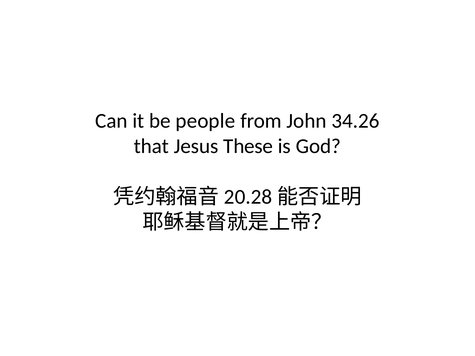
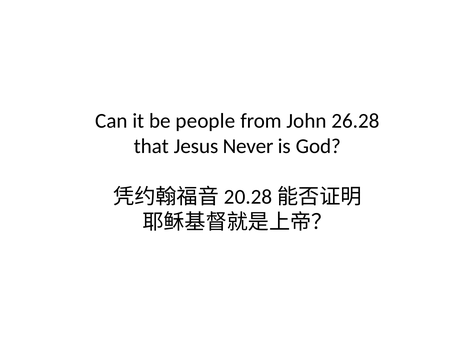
34.26: 34.26 -> 26.28 (355, 121)
These: These -> Never (248, 146)
